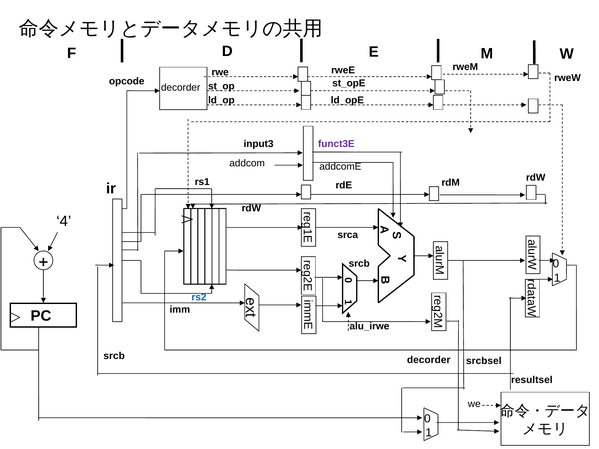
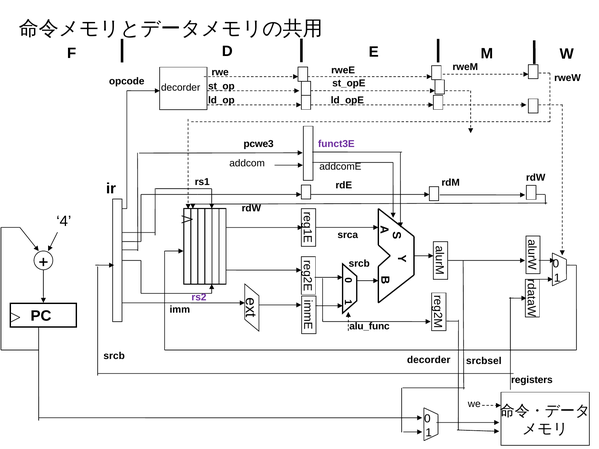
input3: input3 -> pcwe3 (259, 144)
rs2 colour: blue -> purple (199, 298)
alu_irwe: alu_irwe -> alu_func (369, 326)
resultsel: resultsel -> registers (532, 380)
